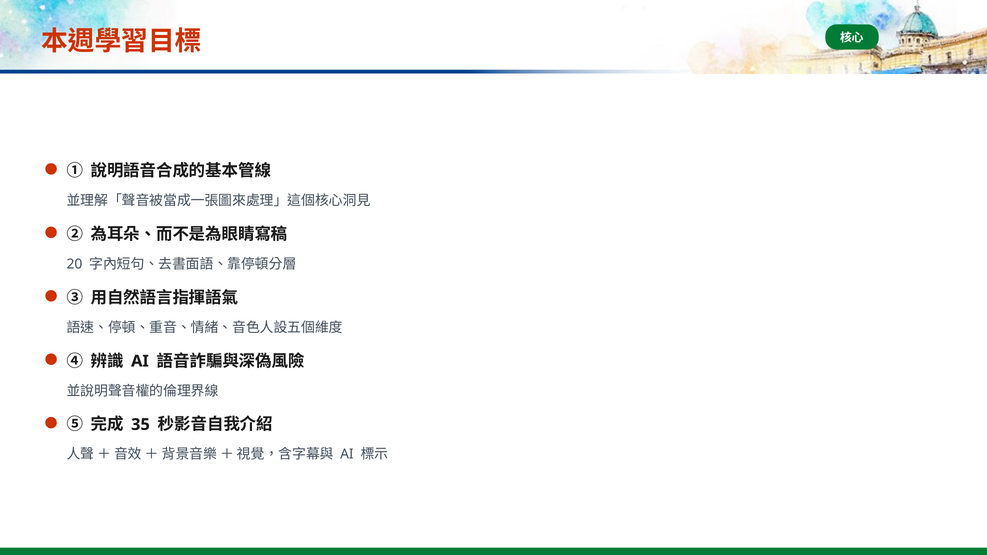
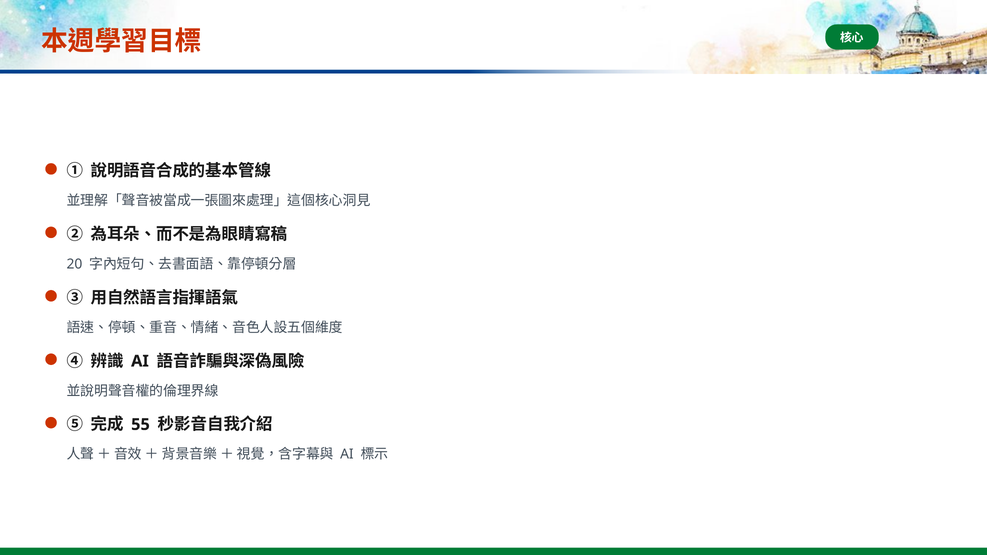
35: 35 -> 55 (140, 425)
